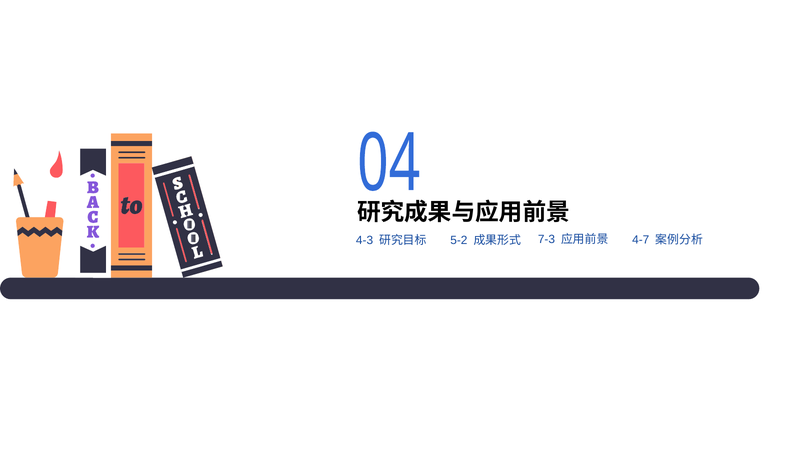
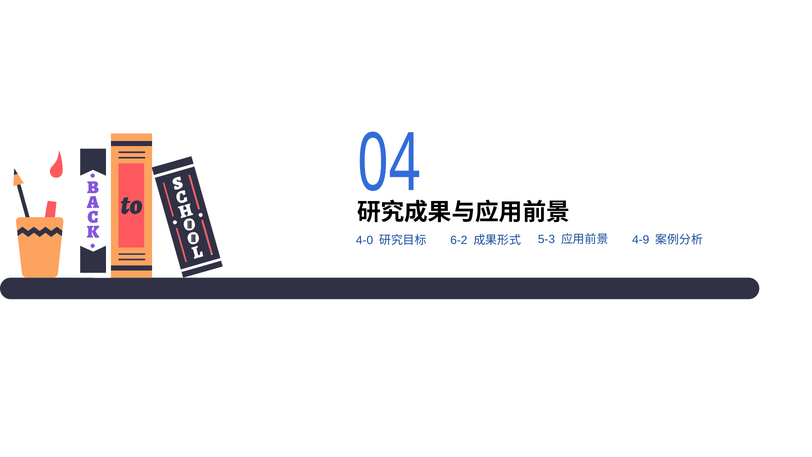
4-3: 4-3 -> 4-0 (365, 240)
5-2: 5-2 -> 6-2 (459, 240)
7-3: 7-3 -> 5-3 (546, 239)
4-7: 4-7 -> 4-9 (641, 240)
